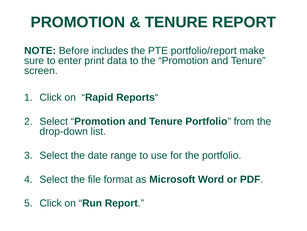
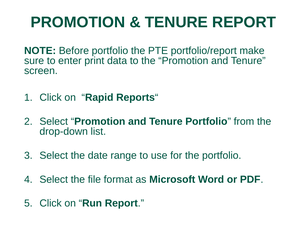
Before includes: includes -> portfolio (110, 51)
